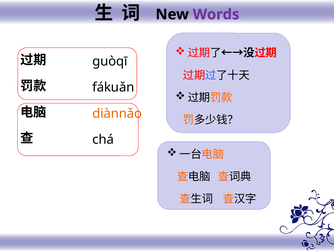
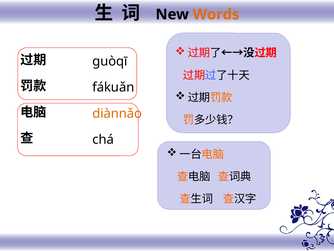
Words colour: purple -> orange (216, 14)
